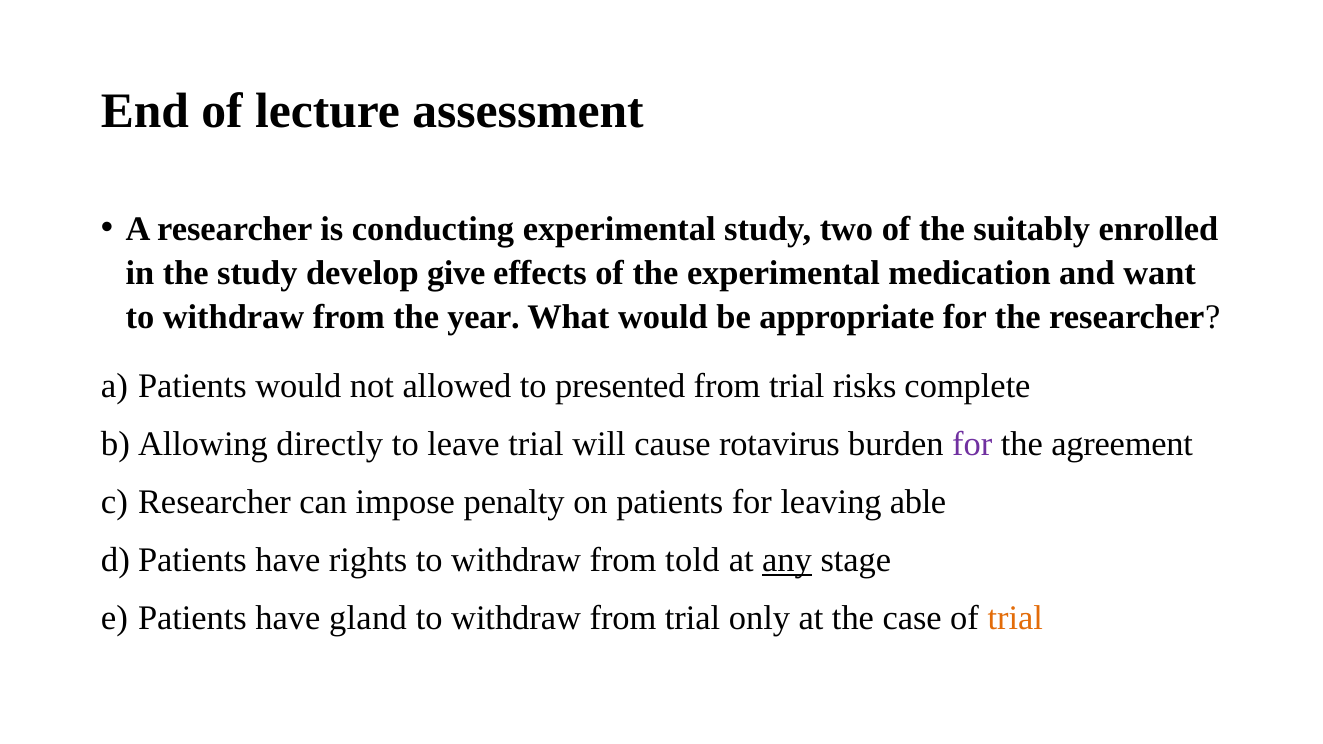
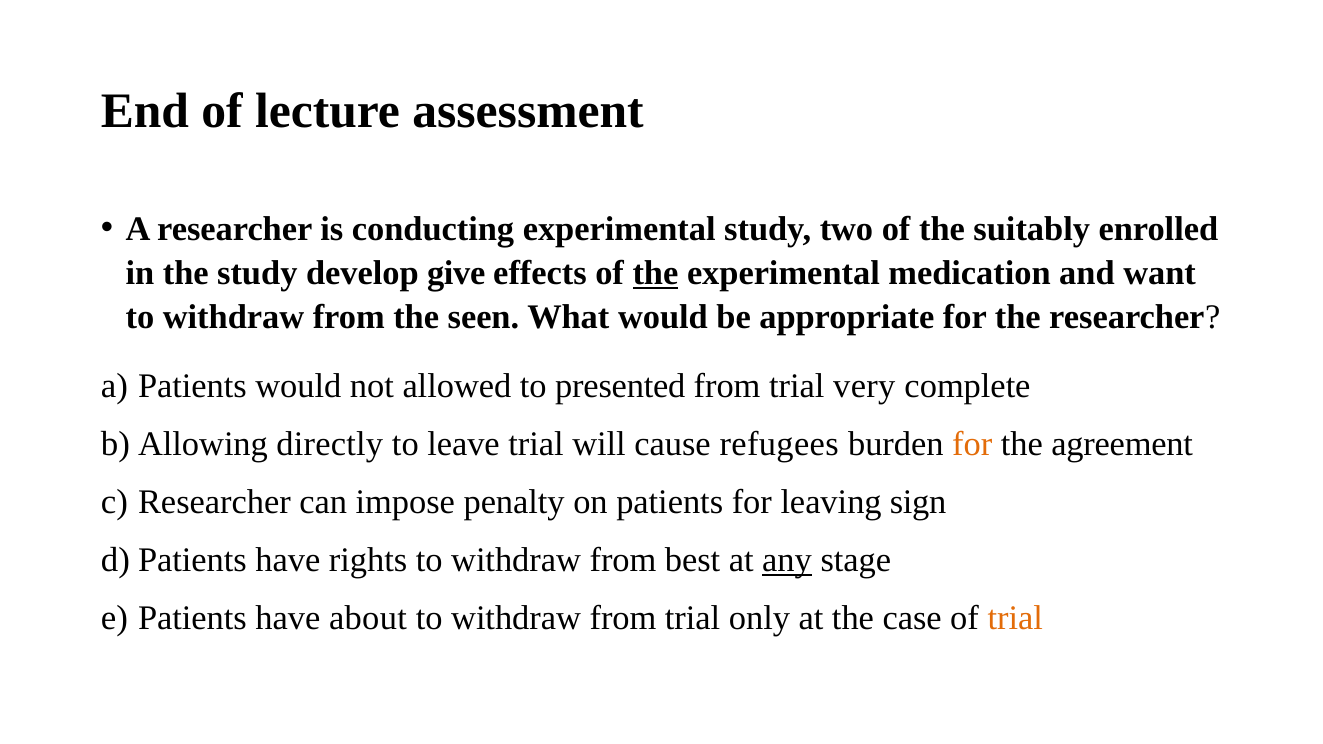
the underline: none -> present (655, 273)
year: year -> seen (483, 317)
risks: risks -> very (864, 387)
rotavirus: rotavirus -> refugees (779, 445)
for colour: purple -> orange (972, 445)
able: able -> sign (918, 503)
told: told -> best (693, 561)
gland: gland -> about (368, 619)
